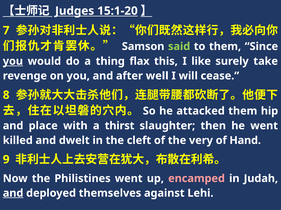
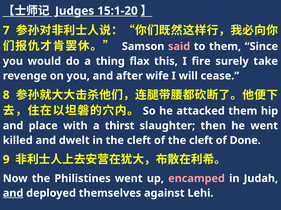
said colour: light green -> pink (179, 47)
you underline: present -> none (13, 61)
like: like -> fire (201, 61)
well: well -> wife (157, 76)
of the very: very -> cleft (201, 141)
Hand: Hand -> Done (245, 141)
